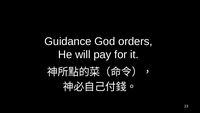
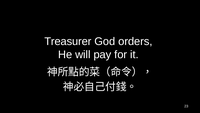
Guidance: Guidance -> Treasurer (68, 41)
